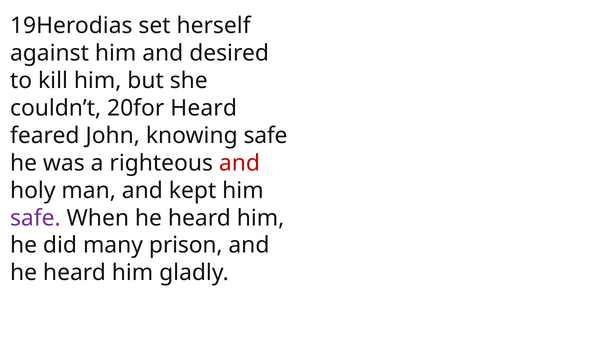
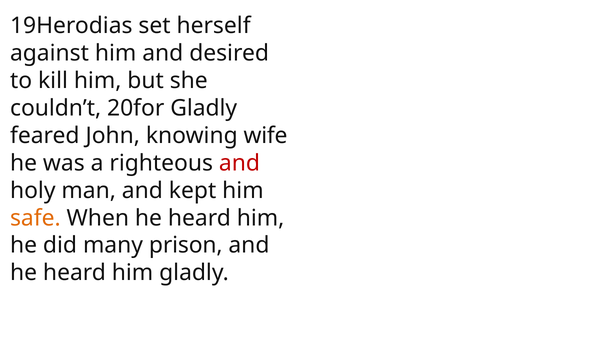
20for Heard: Heard -> Gladly (204, 108)
knowing safe: safe -> wife (266, 136)
safe colour: purple -> orange (35, 218)
